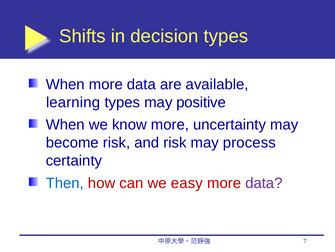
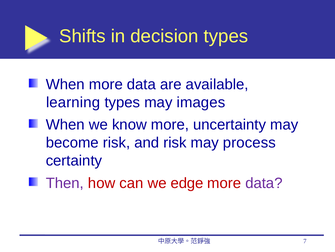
positive: positive -> images (201, 102)
Then colour: blue -> purple (65, 183)
easy: easy -> edge (187, 183)
